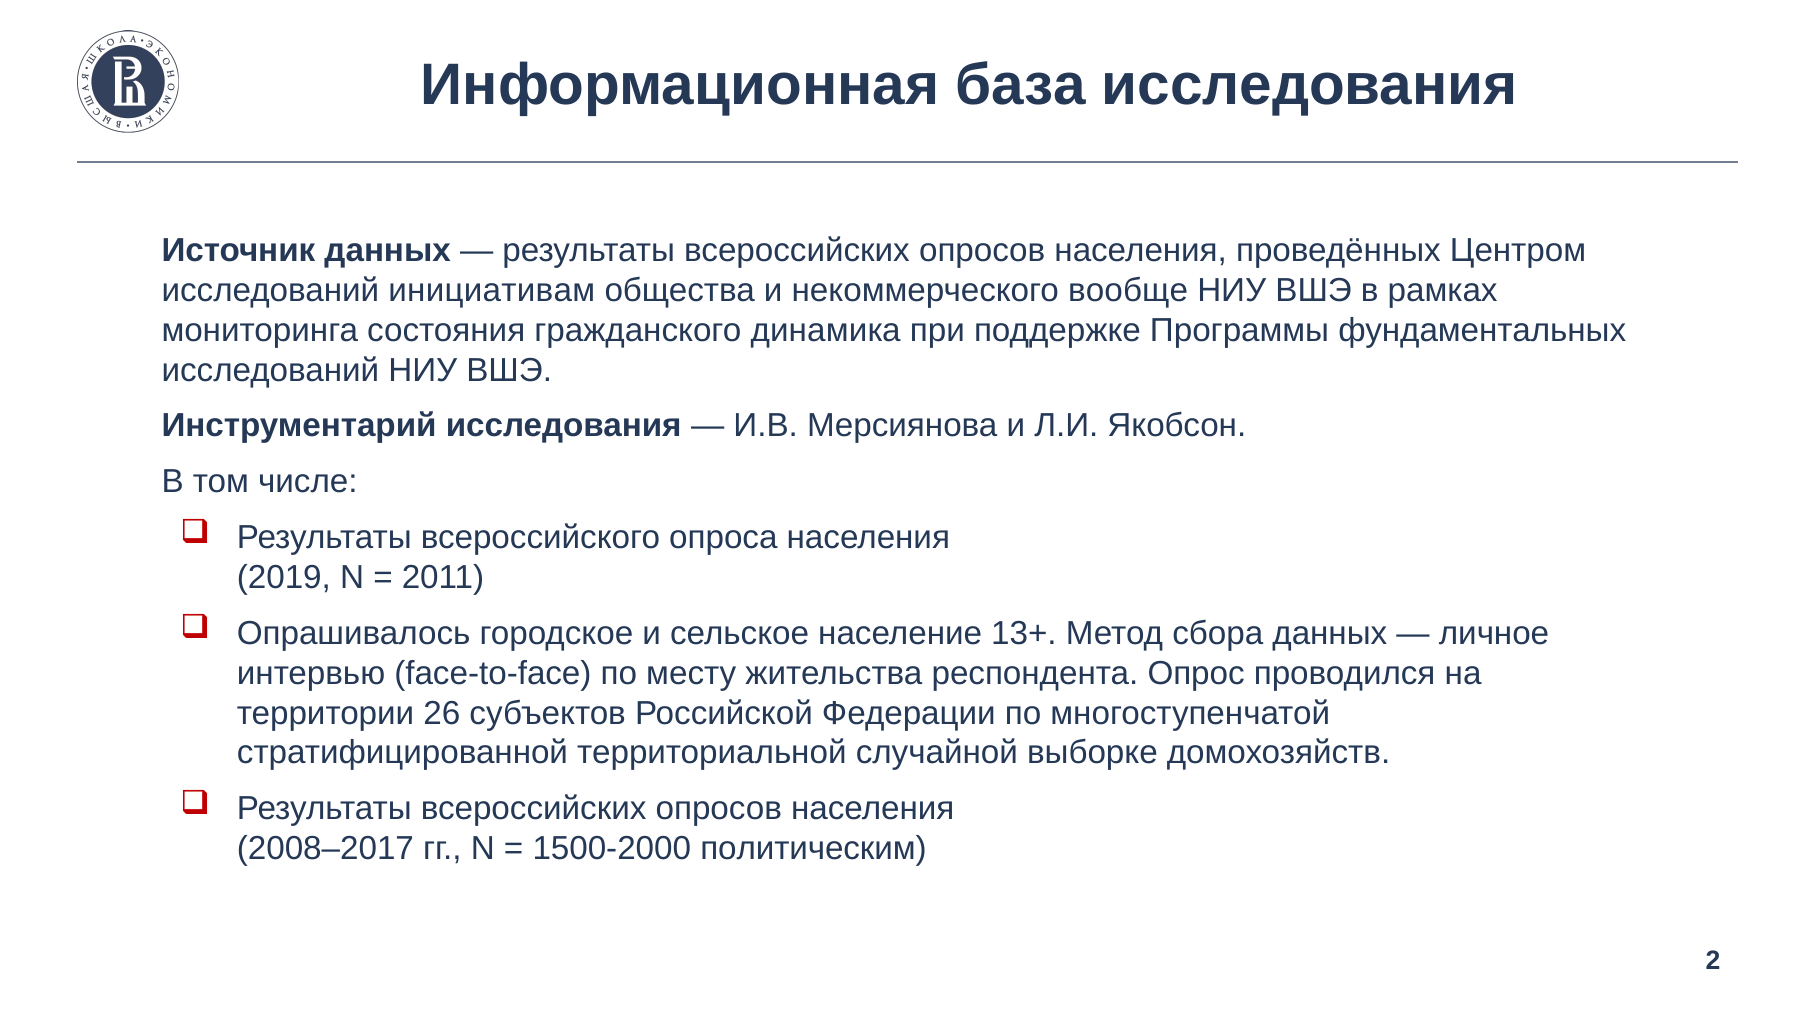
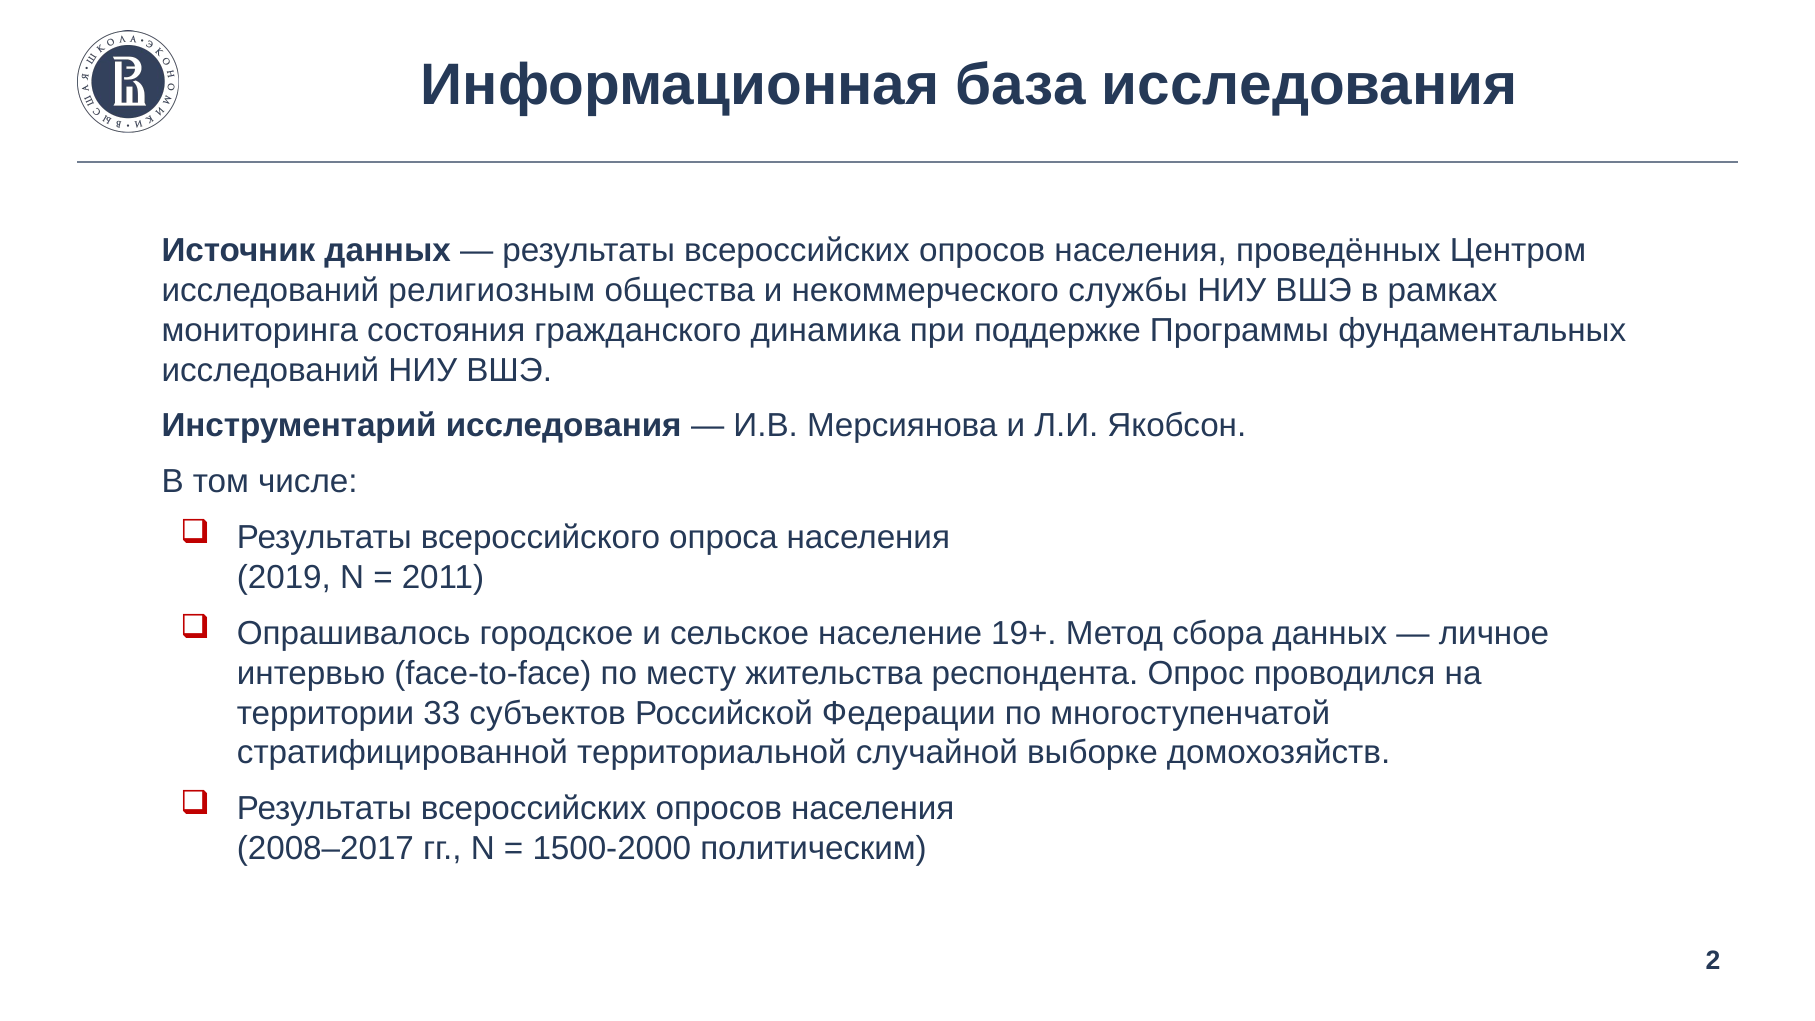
инициативам: инициативам -> религиозным (492, 290)
вообще: вообще -> службы (1128, 290)
13+: 13+ -> 19+ (1024, 633)
26: 26 -> 33 (442, 713)
